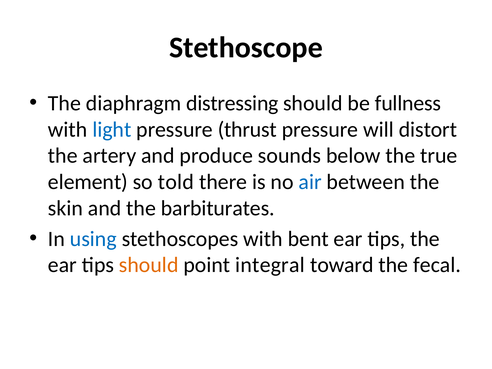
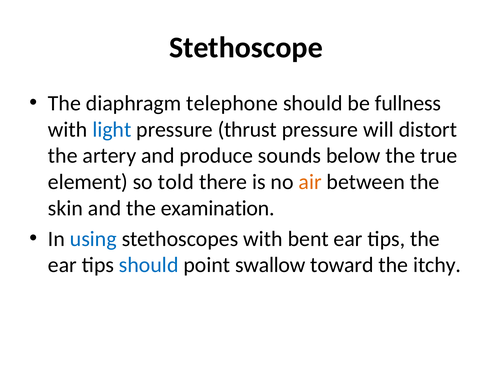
distressing: distressing -> telephone (232, 103)
air colour: blue -> orange (310, 182)
barbiturates: barbiturates -> examination (218, 208)
should colour: orange -> blue (149, 265)
integral: integral -> swallow (270, 265)
fecal: fecal -> itchy (437, 265)
